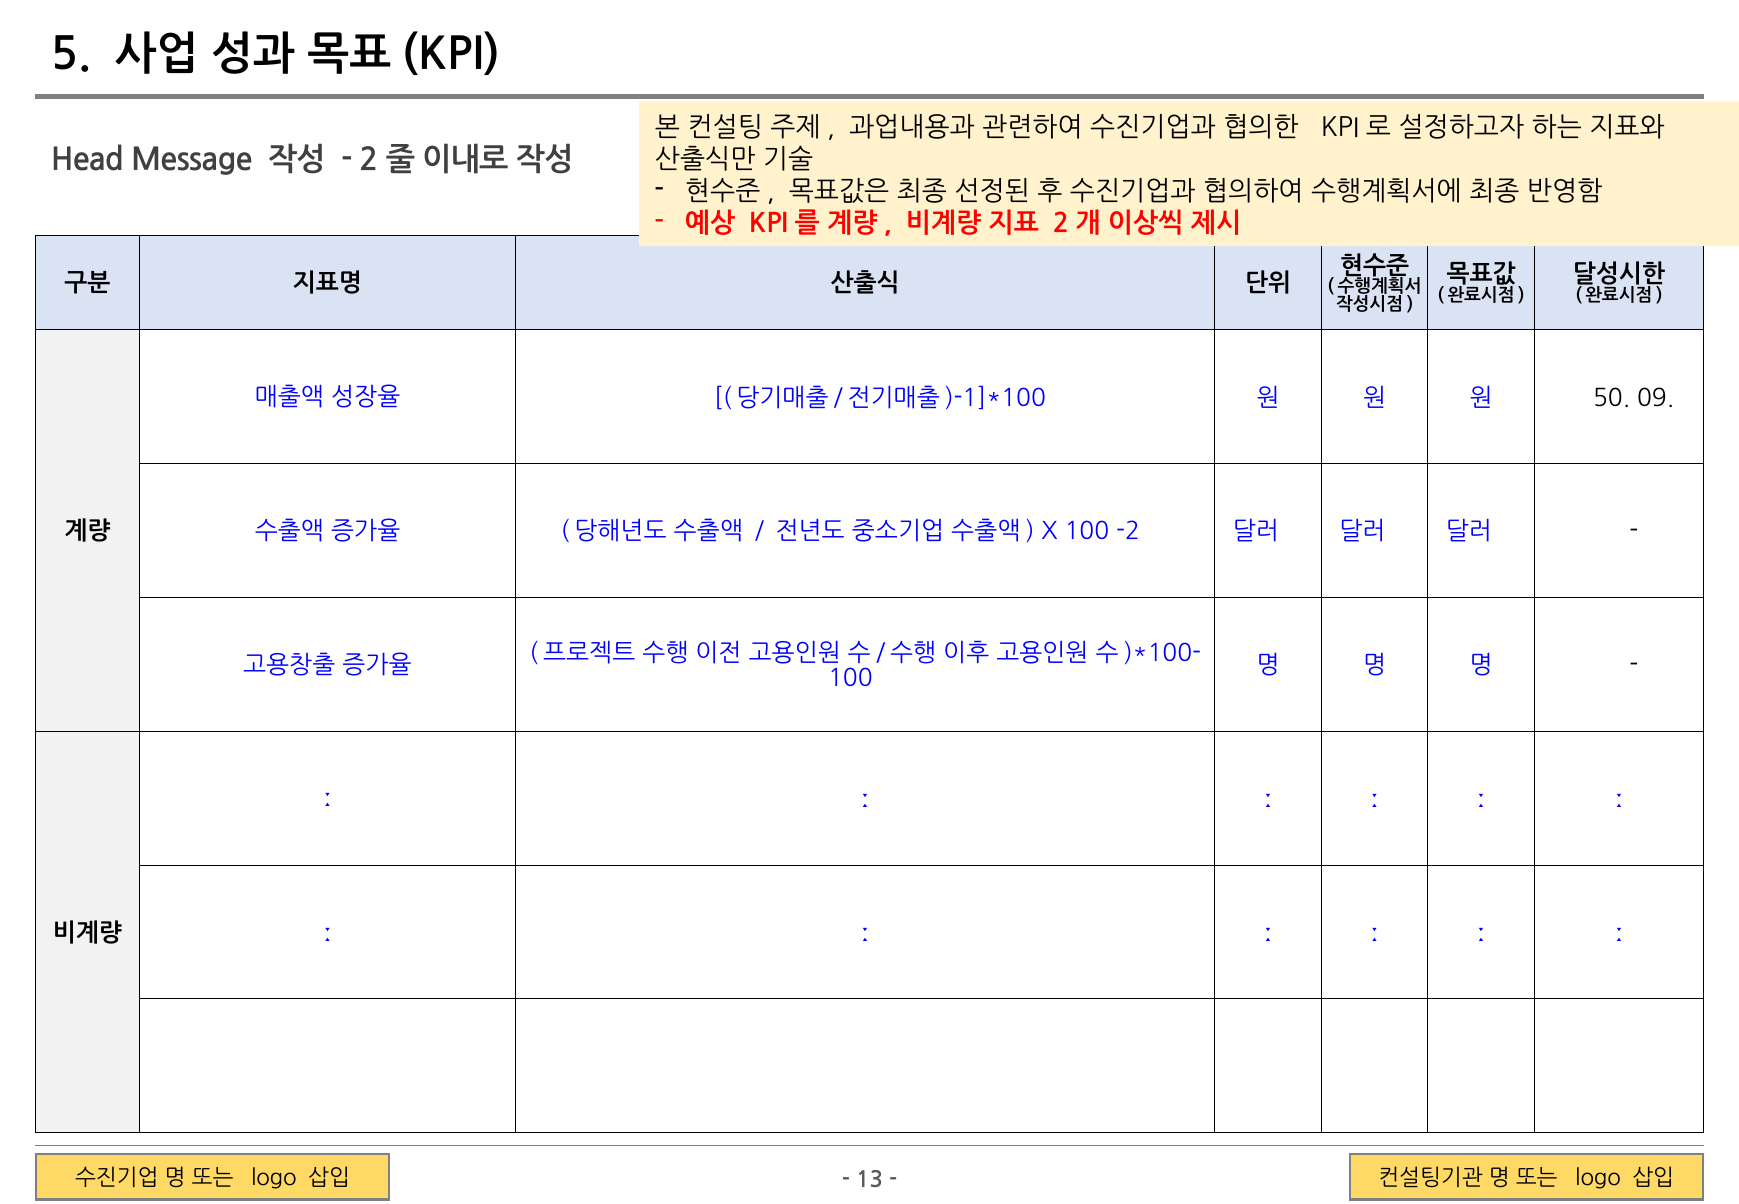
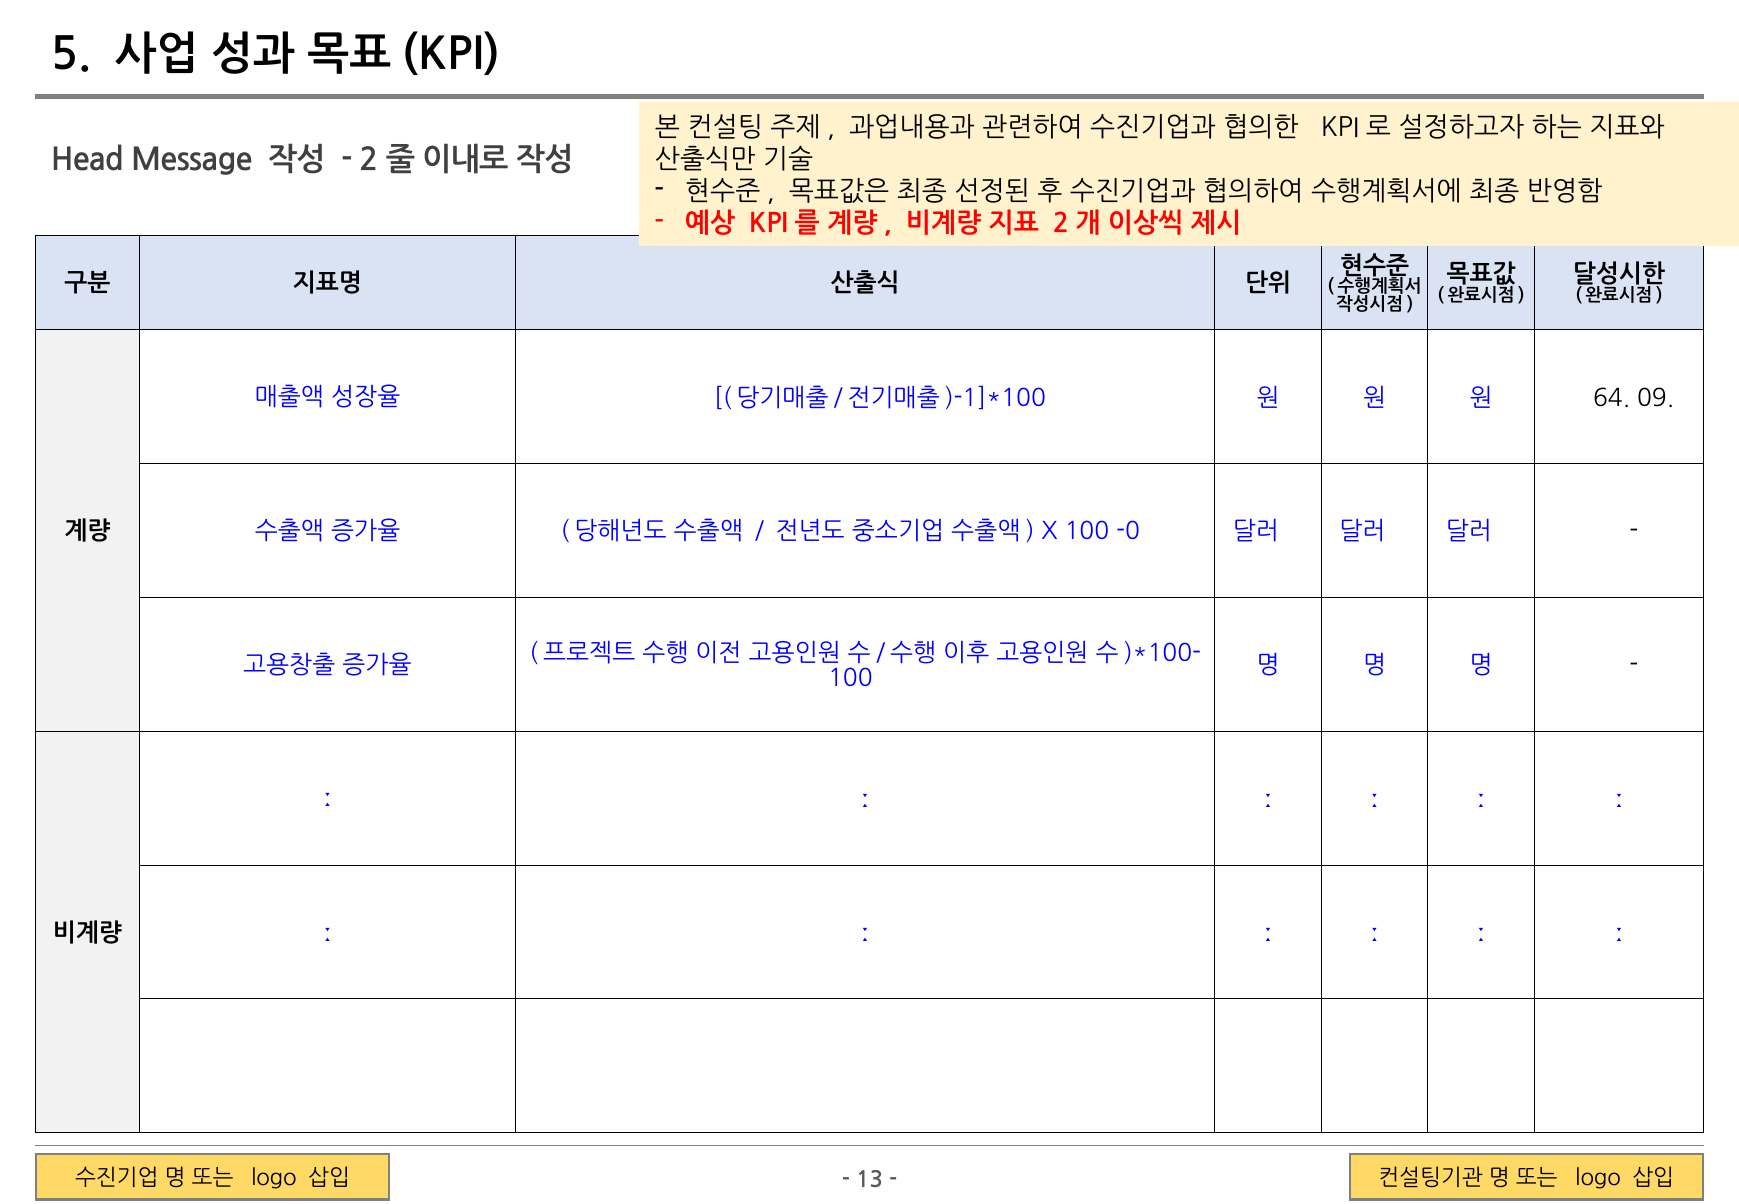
50: 50 -> 64 (1612, 398)
-2: -2 -> -0 (1128, 532)
